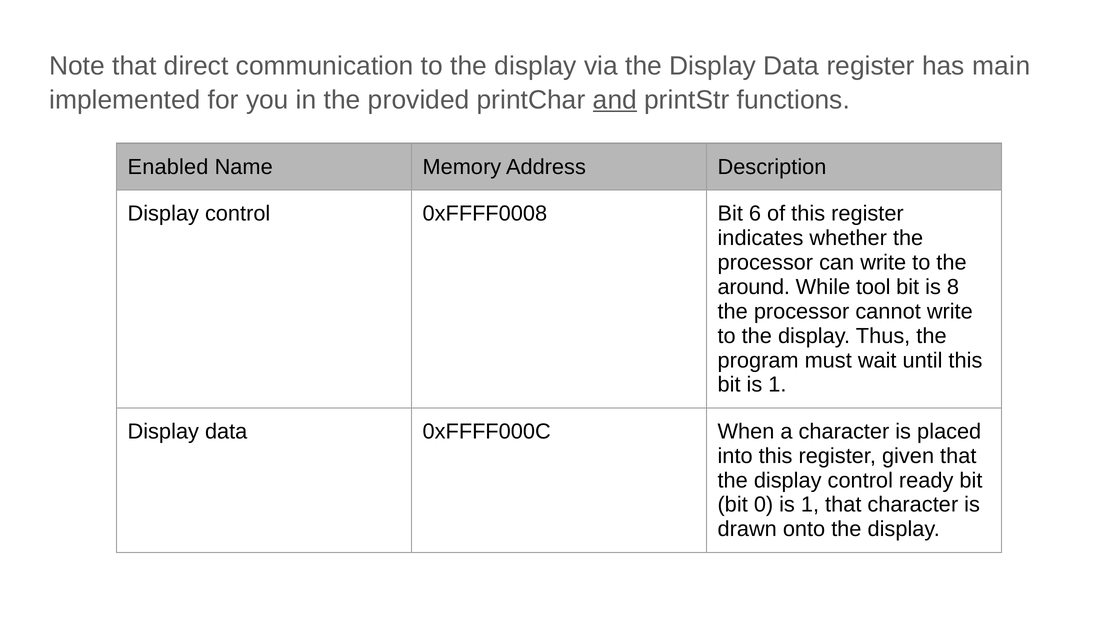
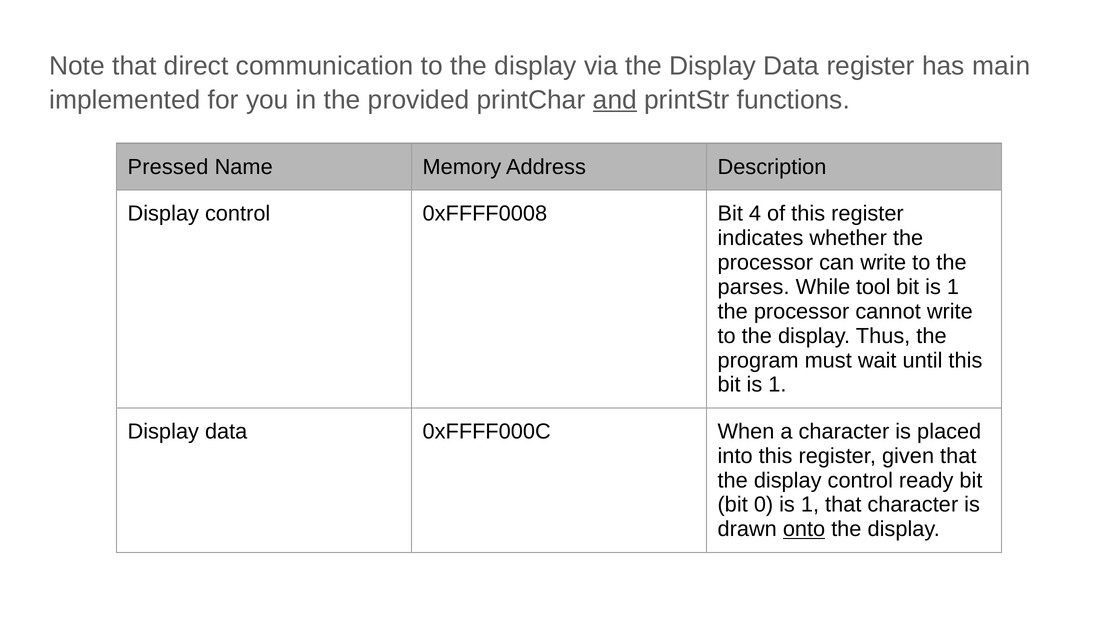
Enabled: Enabled -> Pressed (168, 167)
6: 6 -> 4 (755, 214)
around: around -> parses (754, 287)
8: 8 -> 1 (953, 287)
onto underline: none -> present (804, 529)
